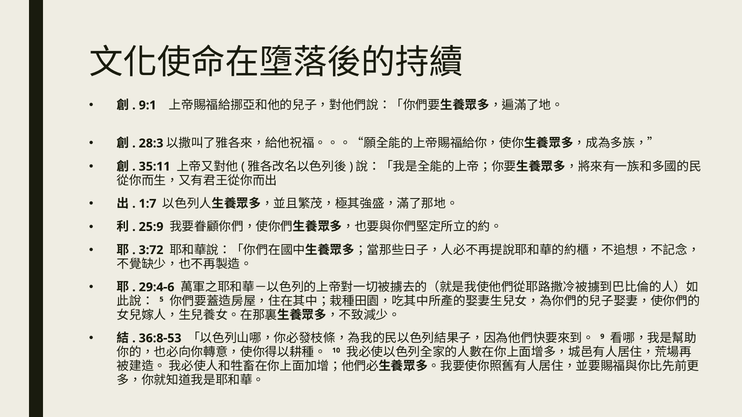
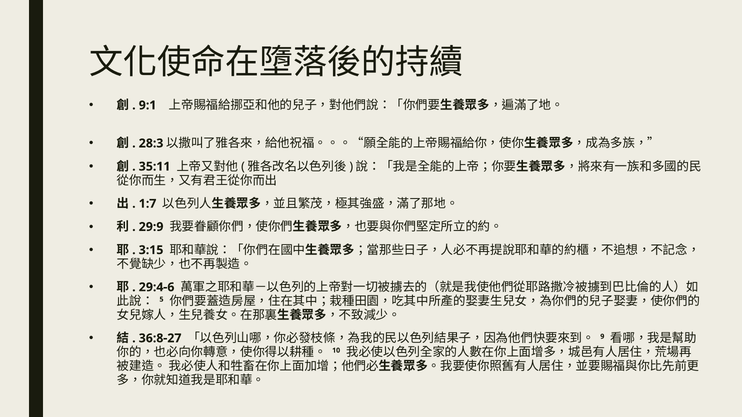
25:9: 25:9 -> 29:9 (151, 227)
3:72: 3:72 -> 3:15 (151, 250)
36:8-53: 36:8-53 -> 36:8-27 (160, 339)
